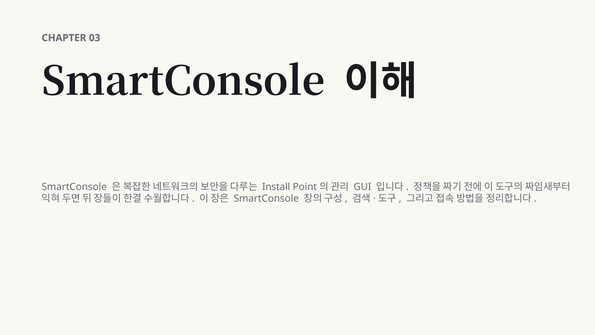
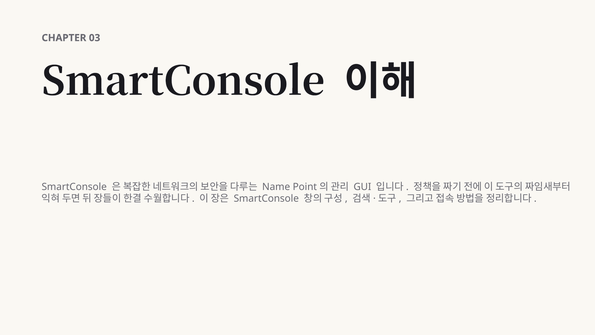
Install: Install -> Name (276, 187)
